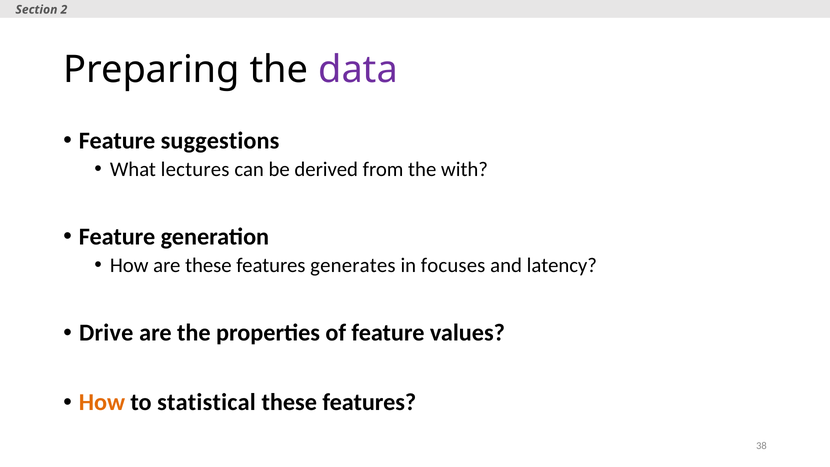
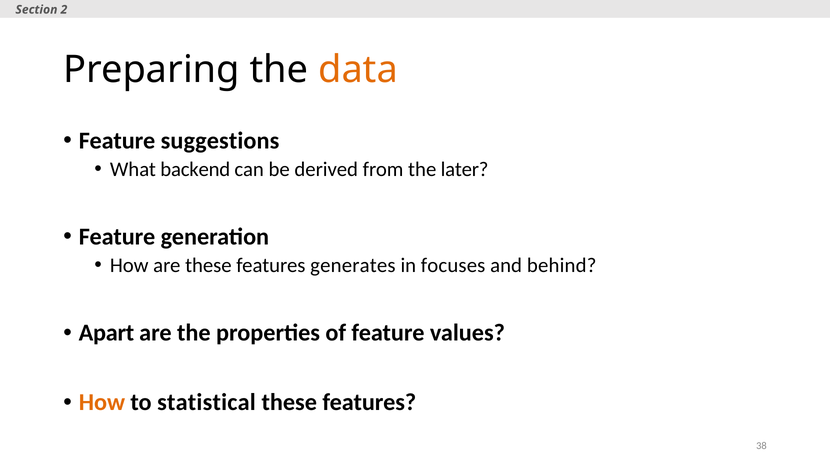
data colour: purple -> orange (358, 70)
lectures: lectures -> backend (195, 169)
with: with -> later (465, 169)
latency: latency -> behind (562, 265)
Drive: Drive -> Apart (106, 333)
